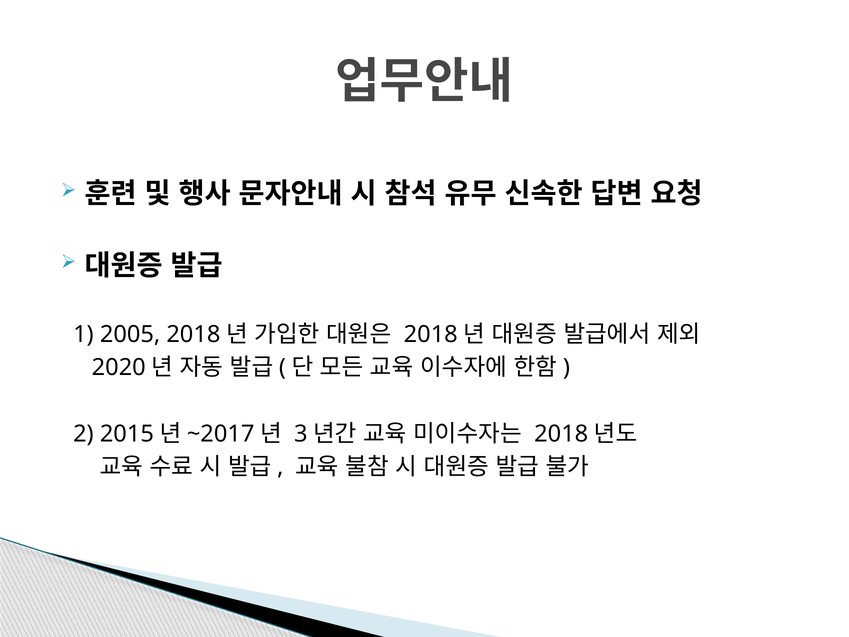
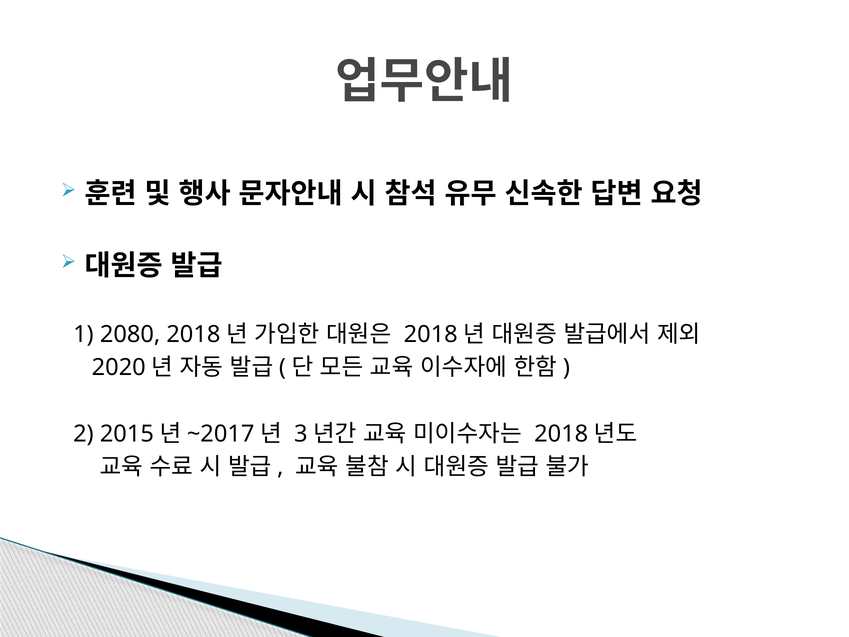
2005: 2005 -> 2080 (130, 334)
